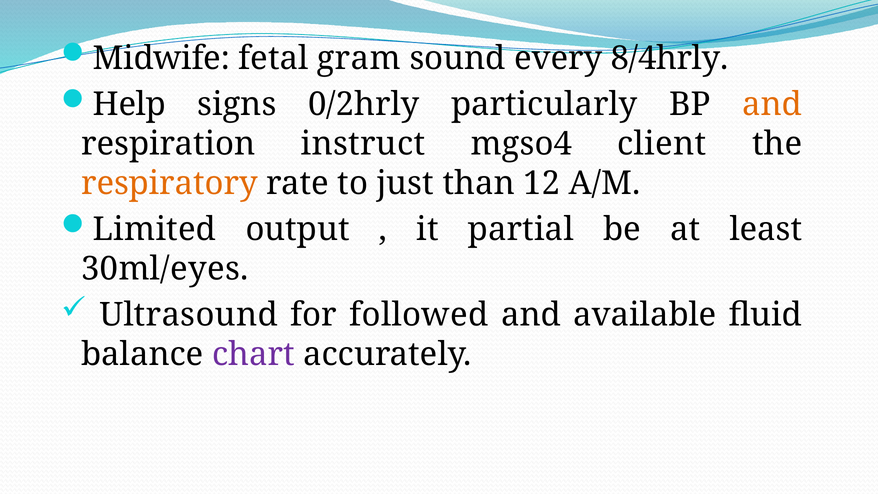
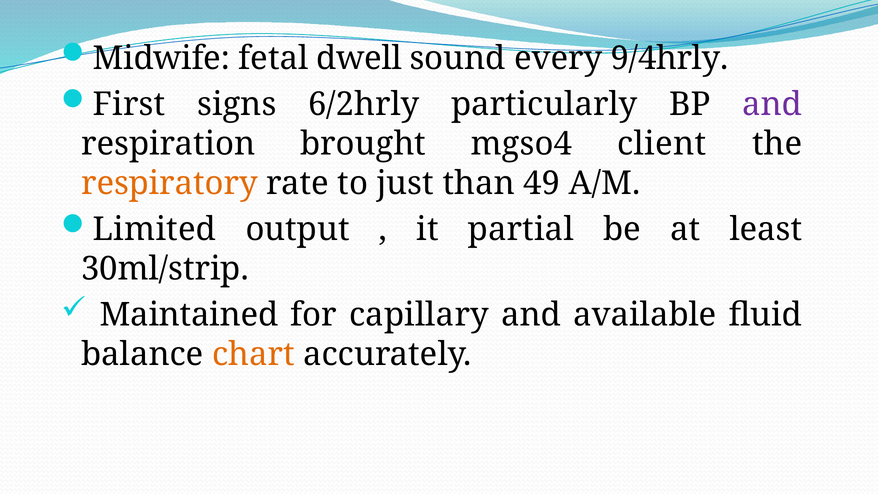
gram: gram -> dwell (359, 58)
8/4hrly: 8/4hrly -> 9/4hrly (670, 58)
Help: Help -> First (129, 104)
0/2hrly: 0/2hrly -> 6/2hrly (364, 104)
and colour: orange -> purple (772, 104)
instruct: instruct -> brought (363, 144)
12: 12 -> 49 (542, 183)
30ml/eyes: 30ml/eyes -> 30ml/strip (165, 269)
Ultrasound: Ultrasound -> Maintained (189, 315)
followed: followed -> capillary (419, 315)
chart colour: purple -> orange (253, 355)
